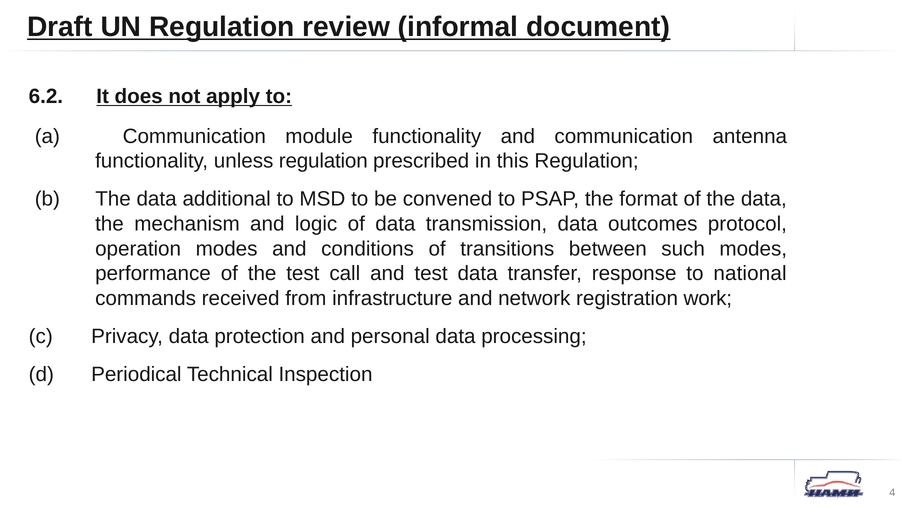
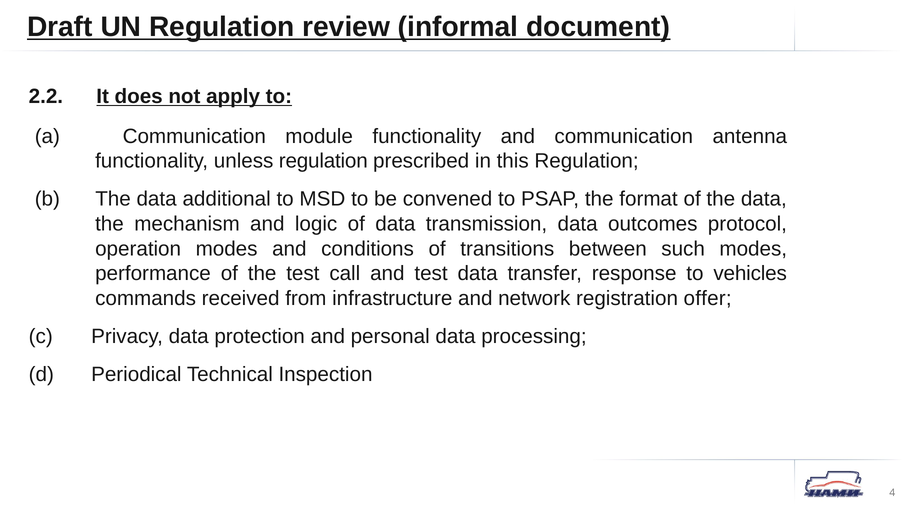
6.2: 6.2 -> 2.2 (46, 96)
national: national -> vehicles (750, 273)
work: work -> offer (708, 298)
